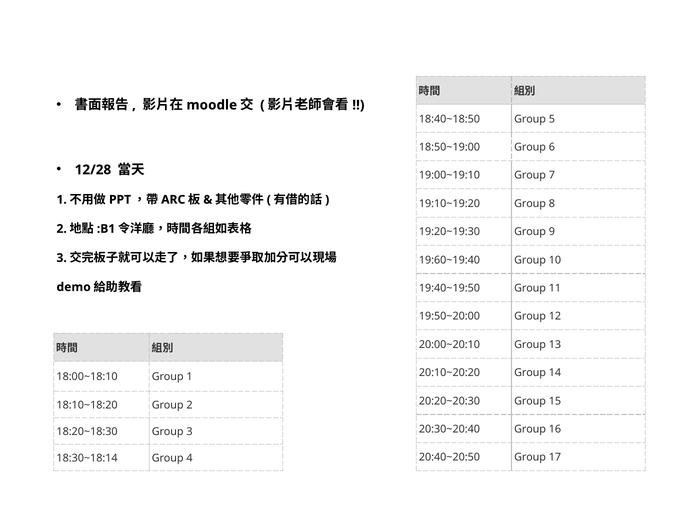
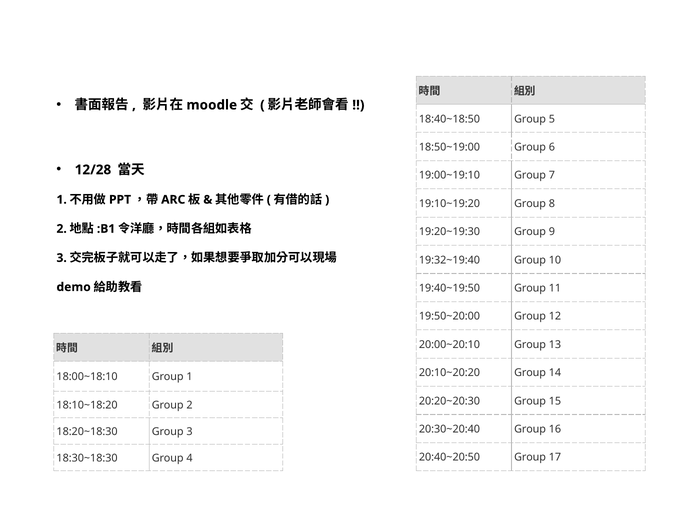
19:60~19:40: 19:60~19:40 -> 19:32~19:40 (449, 260)
18:30~18:14: 18:30~18:14 -> 18:30~18:30 (87, 458)
